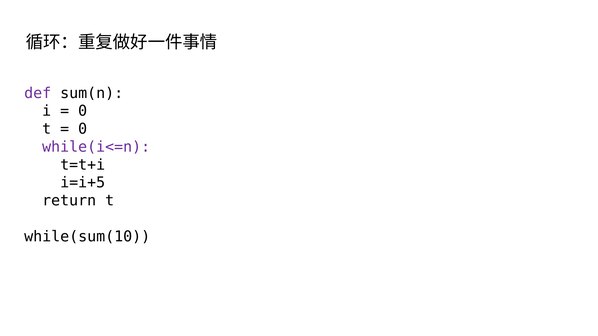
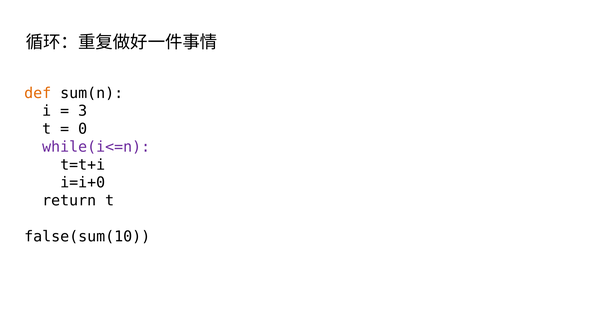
def colour: purple -> orange (38, 93)
0: 0 -> 3 (83, 111)
i=i+5: i=i+5 -> i=i+0 (83, 183)
while(sum(10: while(sum(10 -> false(sum(10 (87, 237)
